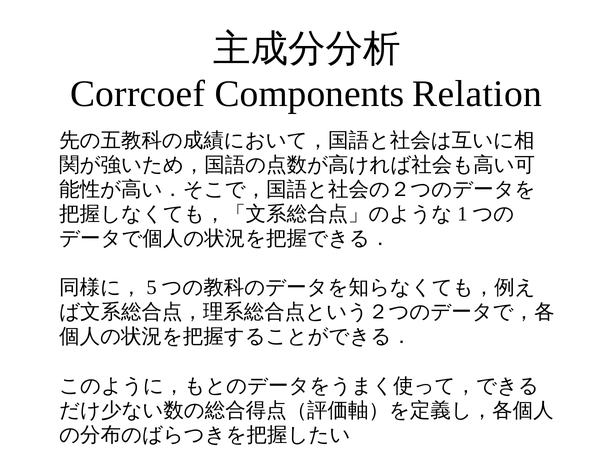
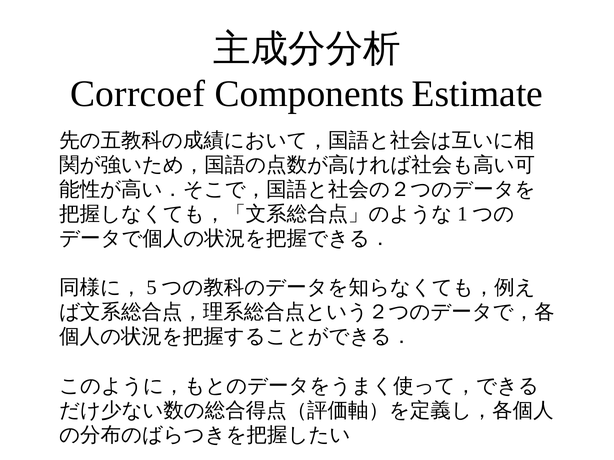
Relation: Relation -> Estimate (477, 94)
